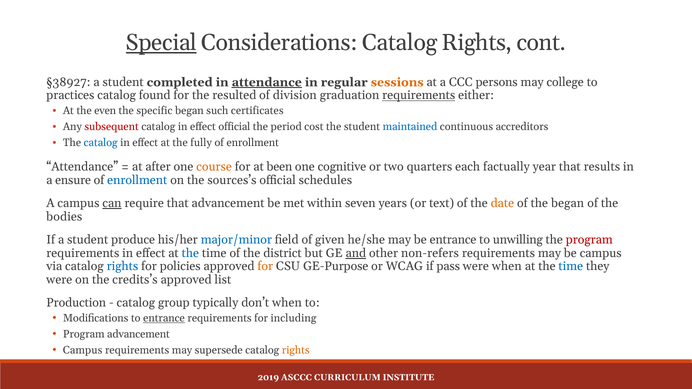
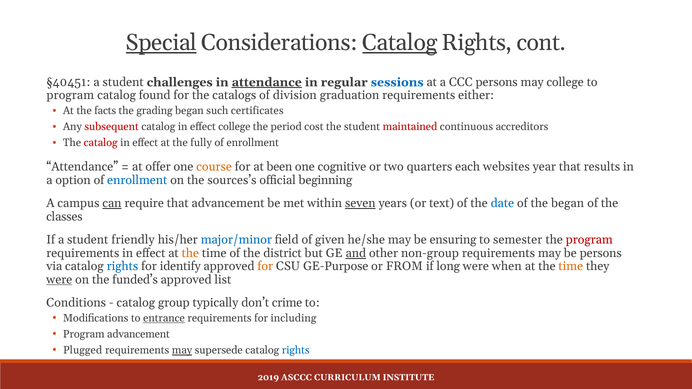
Catalog underline: none -> present (400, 43)
§38927: §38927 -> §40451 (68, 82)
completed: completed -> challenges (180, 82)
sessions colour: orange -> blue (397, 82)
practices: practices -> program (70, 96)
resulted: resulted -> catalogs (234, 96)
requirements underline: present -> none (419, 96)
even: even -> facts (105, 111)
specific: specific -> grading (154, 111)
effect official: official -> college (234, 127)
maintained colour: blue -> red (410, 127)
catalog colour: blue -> red (101, 143)
after: after -> offer (158, 167)
factually: factually -> websites (506, 167)
ensure: ensure -> option (73, 180)
schedules: schedules -> beginning (326, 180)
seven underline: none -> present (360, 203)
date colour: orange -> blue (502, 203)
bodies: bodies -> classes (64, 217)
produce: produce -> friendly (133, 240)
be entrance: entrance -> ensuring (453, 240)
unwilling: unwilling -> semester (518, 240)
the colour: blue -> orange (190, 253)
non-refers: non-refers -> non-group (430, 253)
be campus: campus -> persons (601, 253)
policies: policies -> identify (180, 267)
WCAG: WCAG -> FROM (404, 267)
pass: pass -> long (448, 267)
time colour: blue -> orange (571, 267)
were underline: none -> present (59, 280)
credits’s: credits’s -> funded’s (135, 280)
Production: Production -> Conditions (76, 303)
don’t when: when -> crime (287, 303)
Campus: Campus -> Plugged (83, 351)
may underline: none -> present (182, 351)
rights colour: orange -> blue (296, 351)
